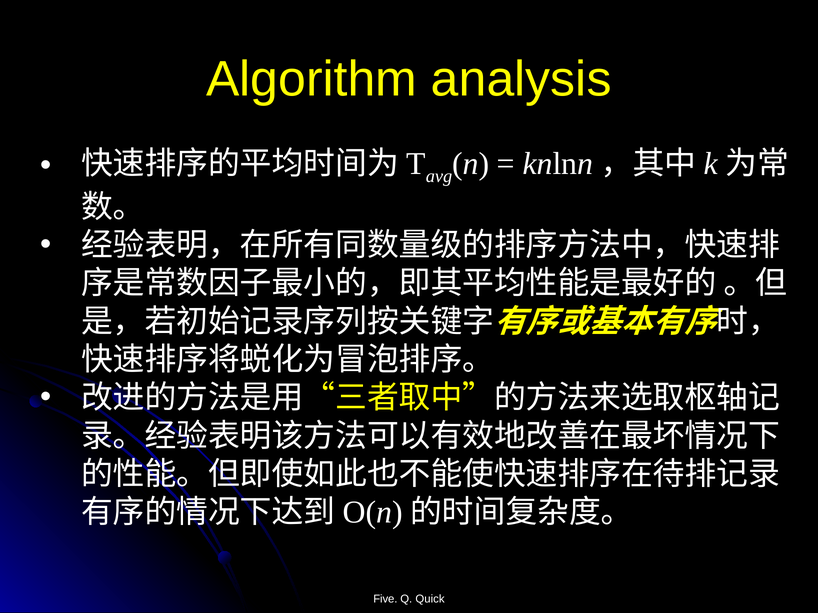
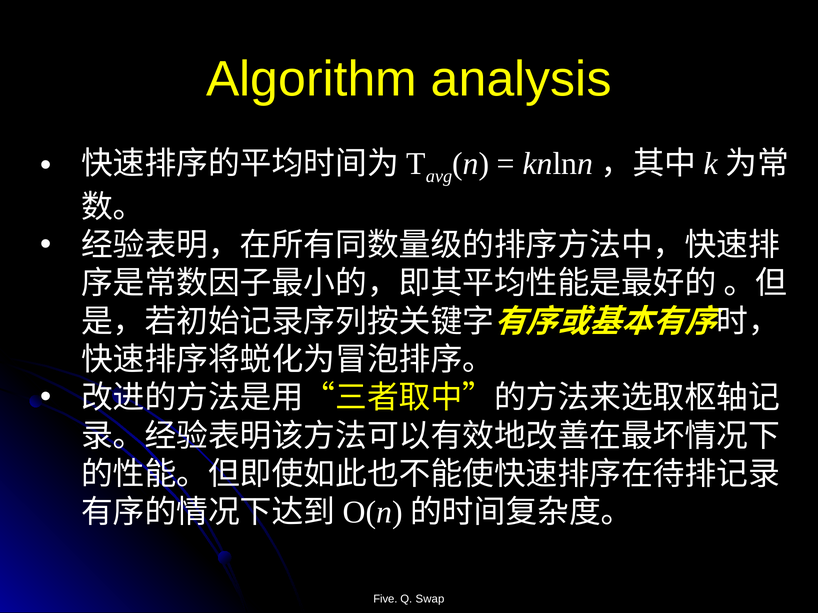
Quick: Quick -> Swap (430, 599)
